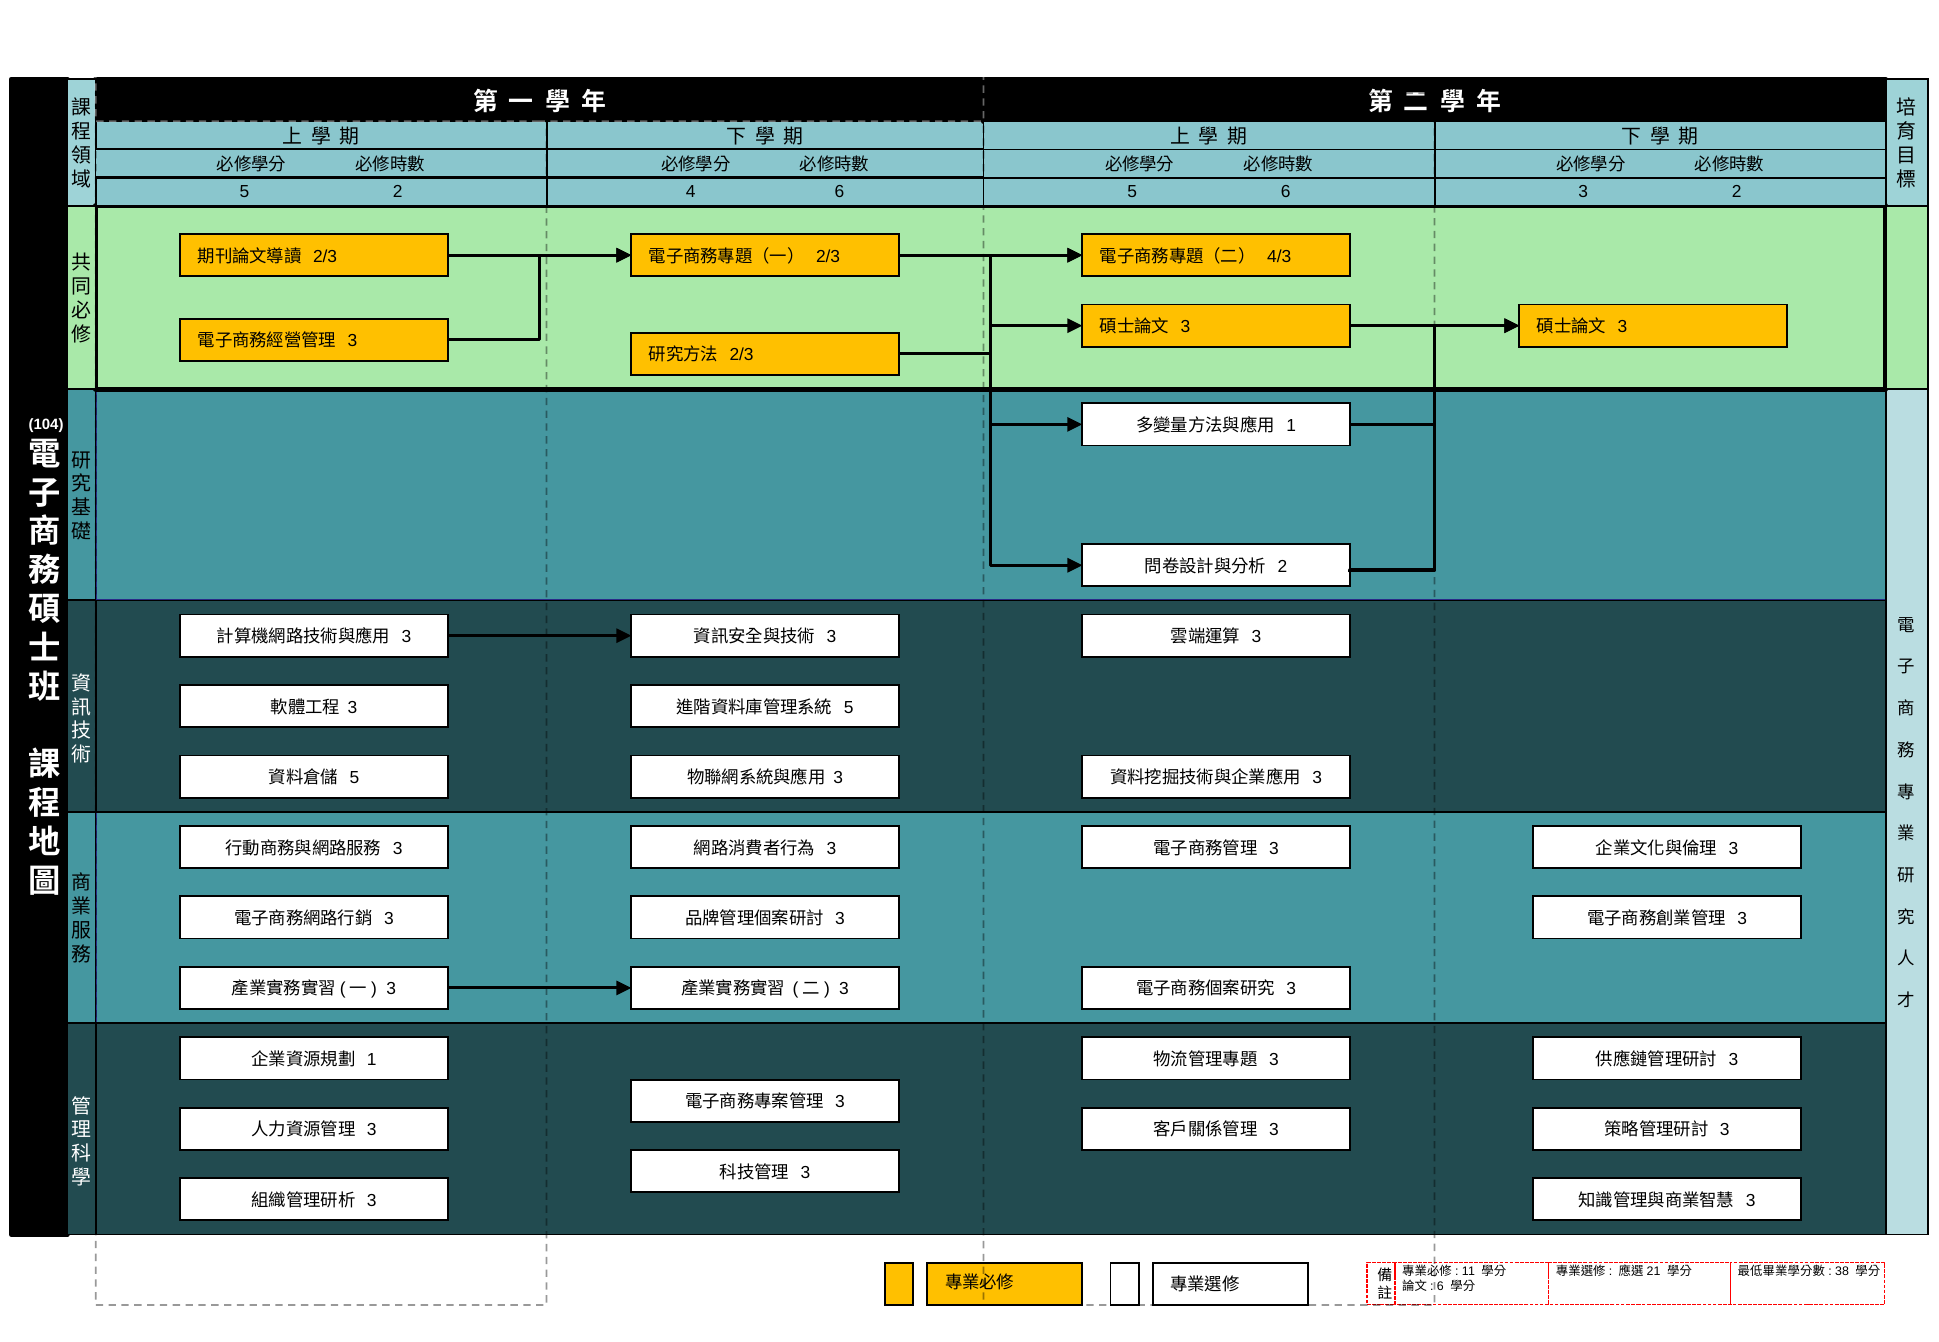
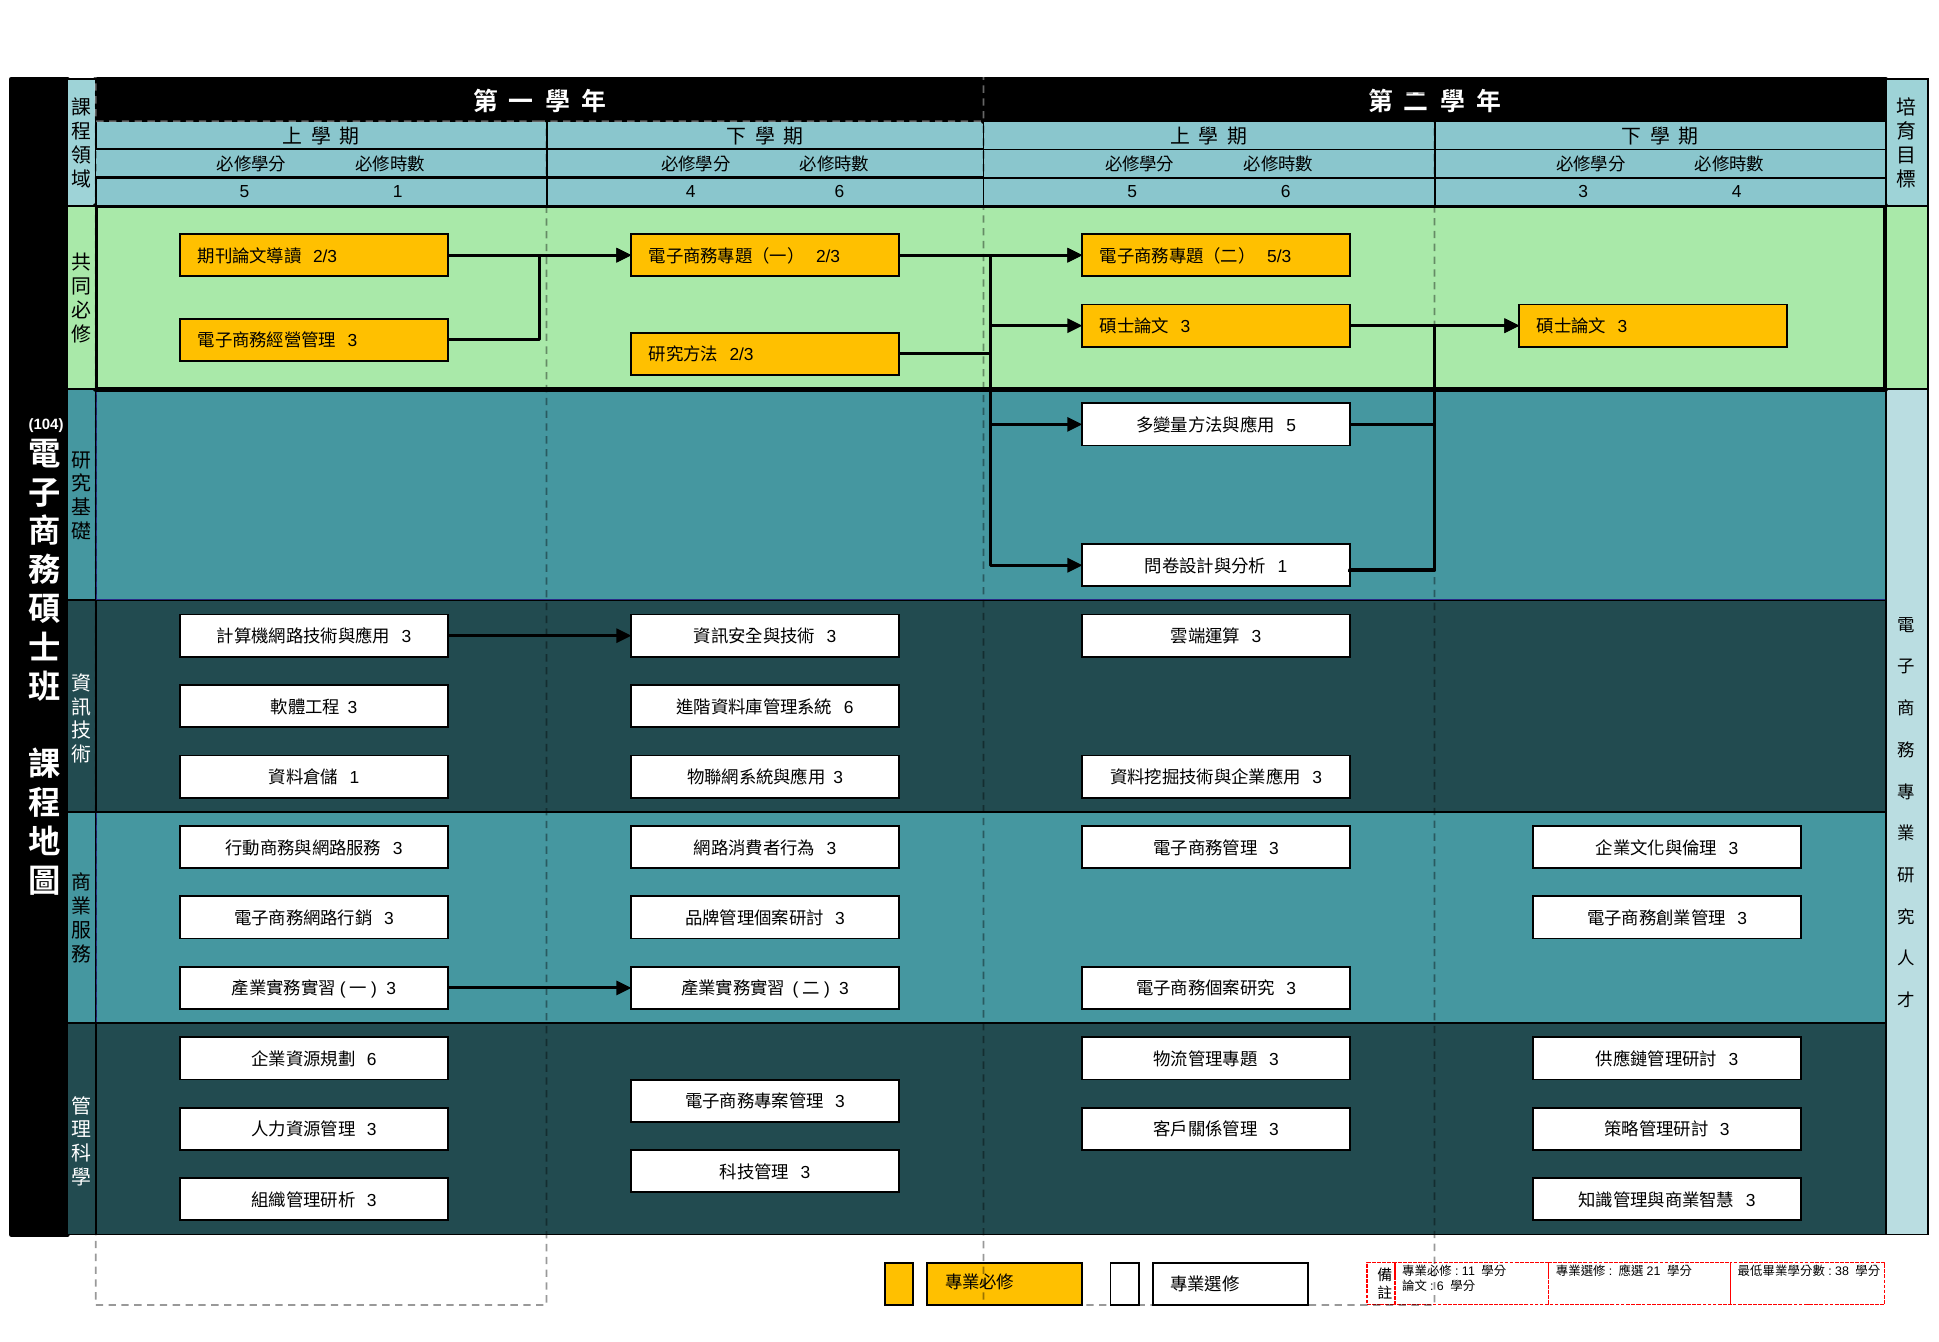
5 2: 2 -> 1 (398, 192)
2: 2 -> 4 (1737, 192)
4/3: 4/3 -> 5/3 (1279, 257)
1: 1 -> 5 (1291, 426)
2: 2 -> 1 (1283, 567)
5: 5 -> 6 (849, 708)
5: 5 -> 1 (354, 778)
1: 1 -> 6 (372, 1060)
